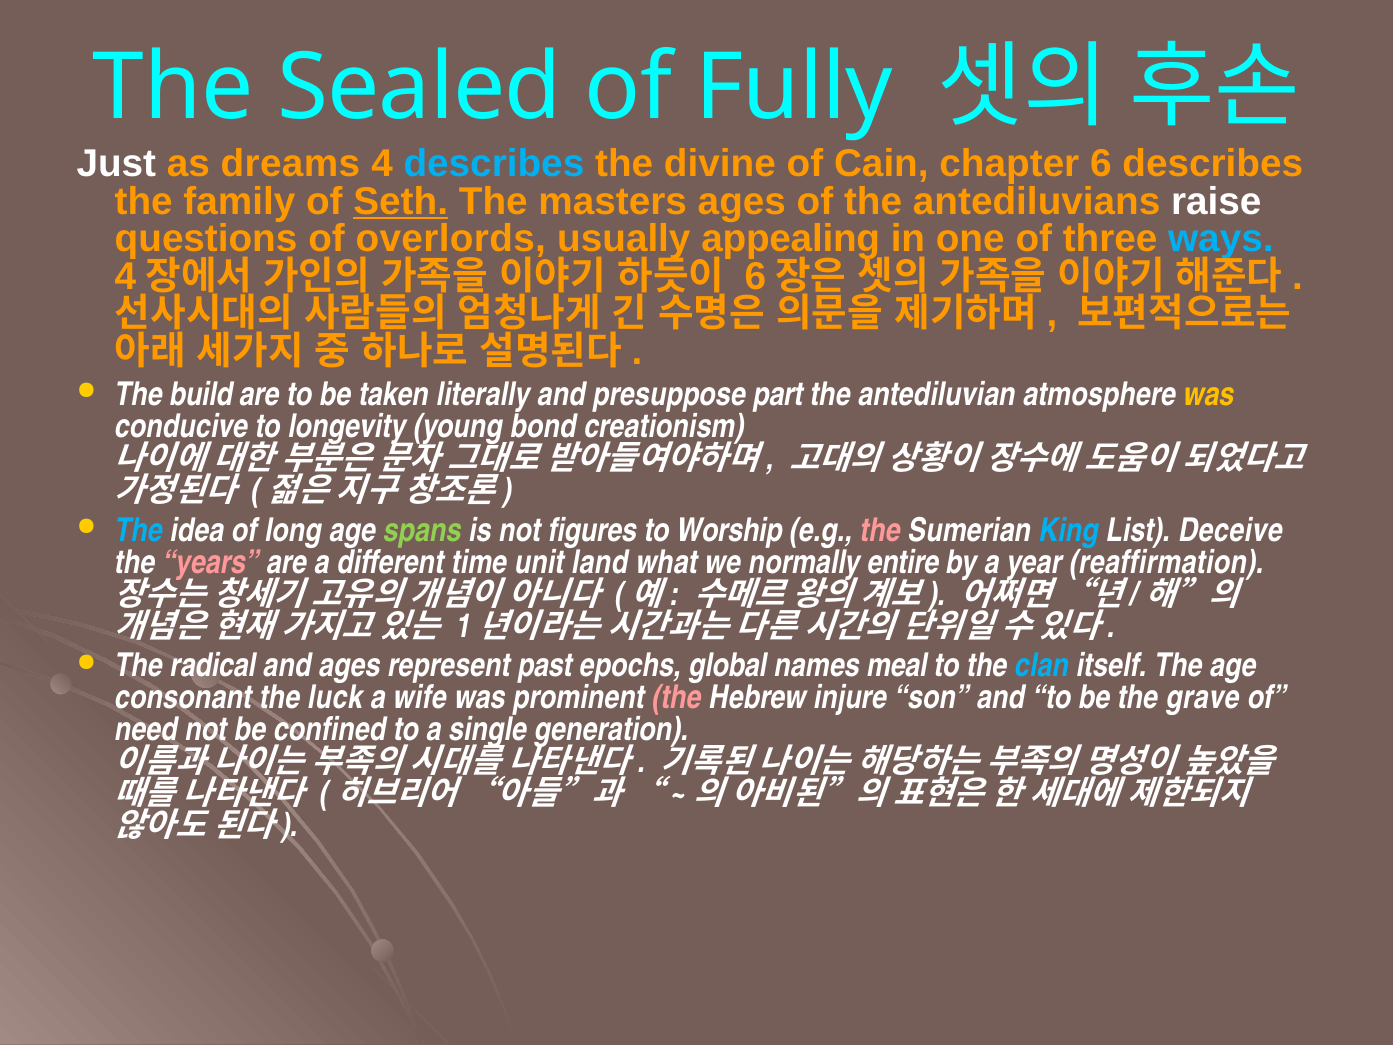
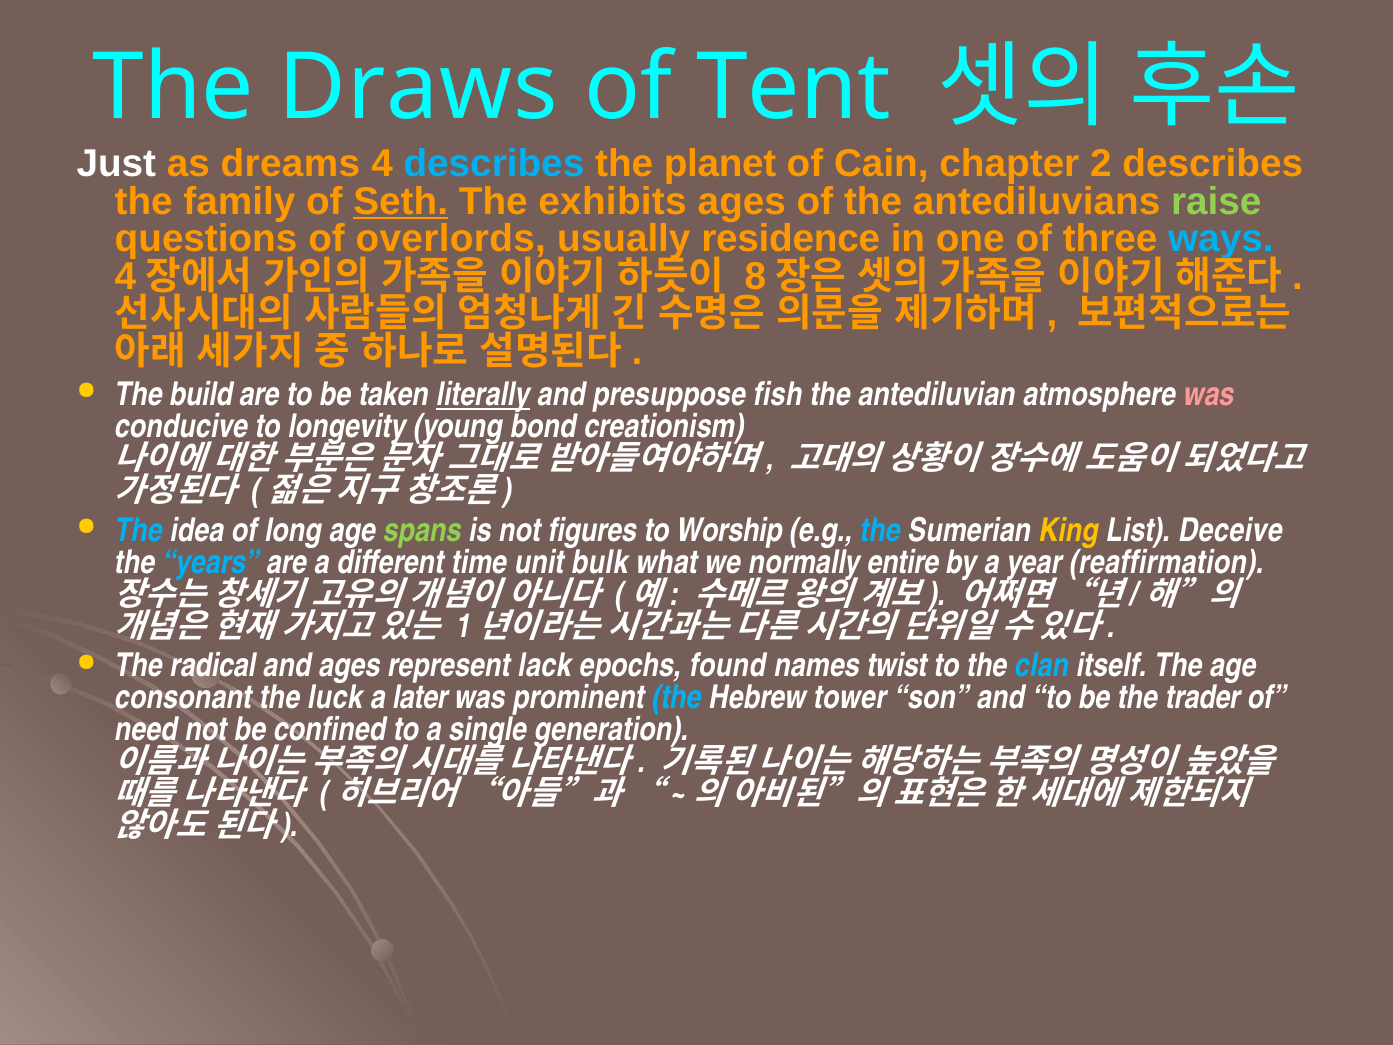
Sealed: Sealed -> Draws (419, 88)
Fully: Fully -> Tent (794, 88)
divine: divine -> planet (720, 164)
chapter 6: 6 -> 2 (1101, 164)
masters: masters -> exhibits (613, 201)
raise colour: white -> light green (1216, 201)
appealing: appealing -> residence (791, 239)
6: 6 -> 8 (755, 276)
literally underline: none -> present (483, 394)
part: part -> fish (778, 394)
was colour: yellow -> pink (1209, 394)
the colour: pink -> light blue (880, 530)
King colour: light blue -> yellow (1069, 530)
years colour: pink -> light blue (211, 562)
land: land -> bulk (600, 562)
past: past -> lack (545, 666)
global: global -> found (728, 666)
meal: meal -> twist (897, 666)
wife: wife -> later (420, 698)
the colour: pink -> light blue (677, 698)
injure: injure -> tower (850, 698)
grave: grave -> trader (1203, 698)
